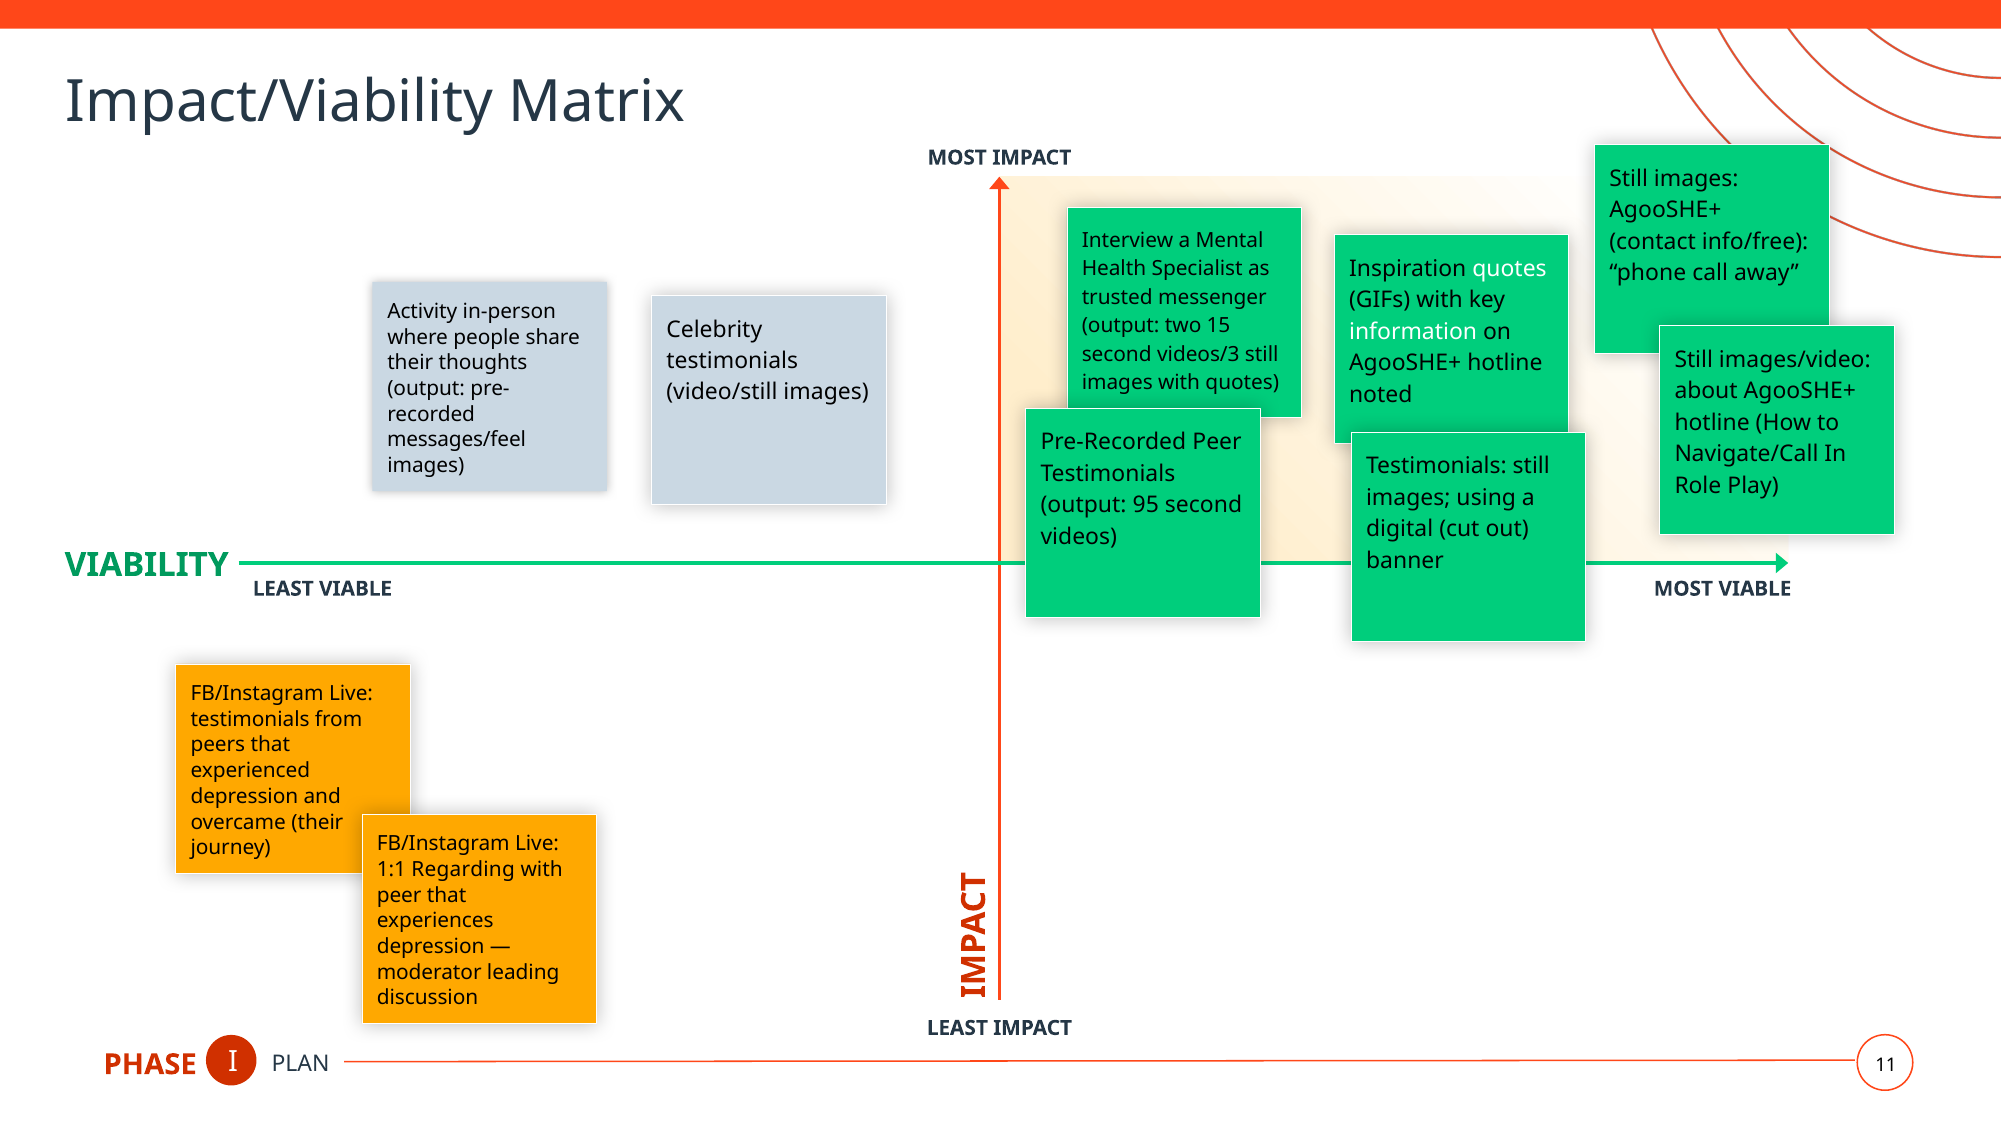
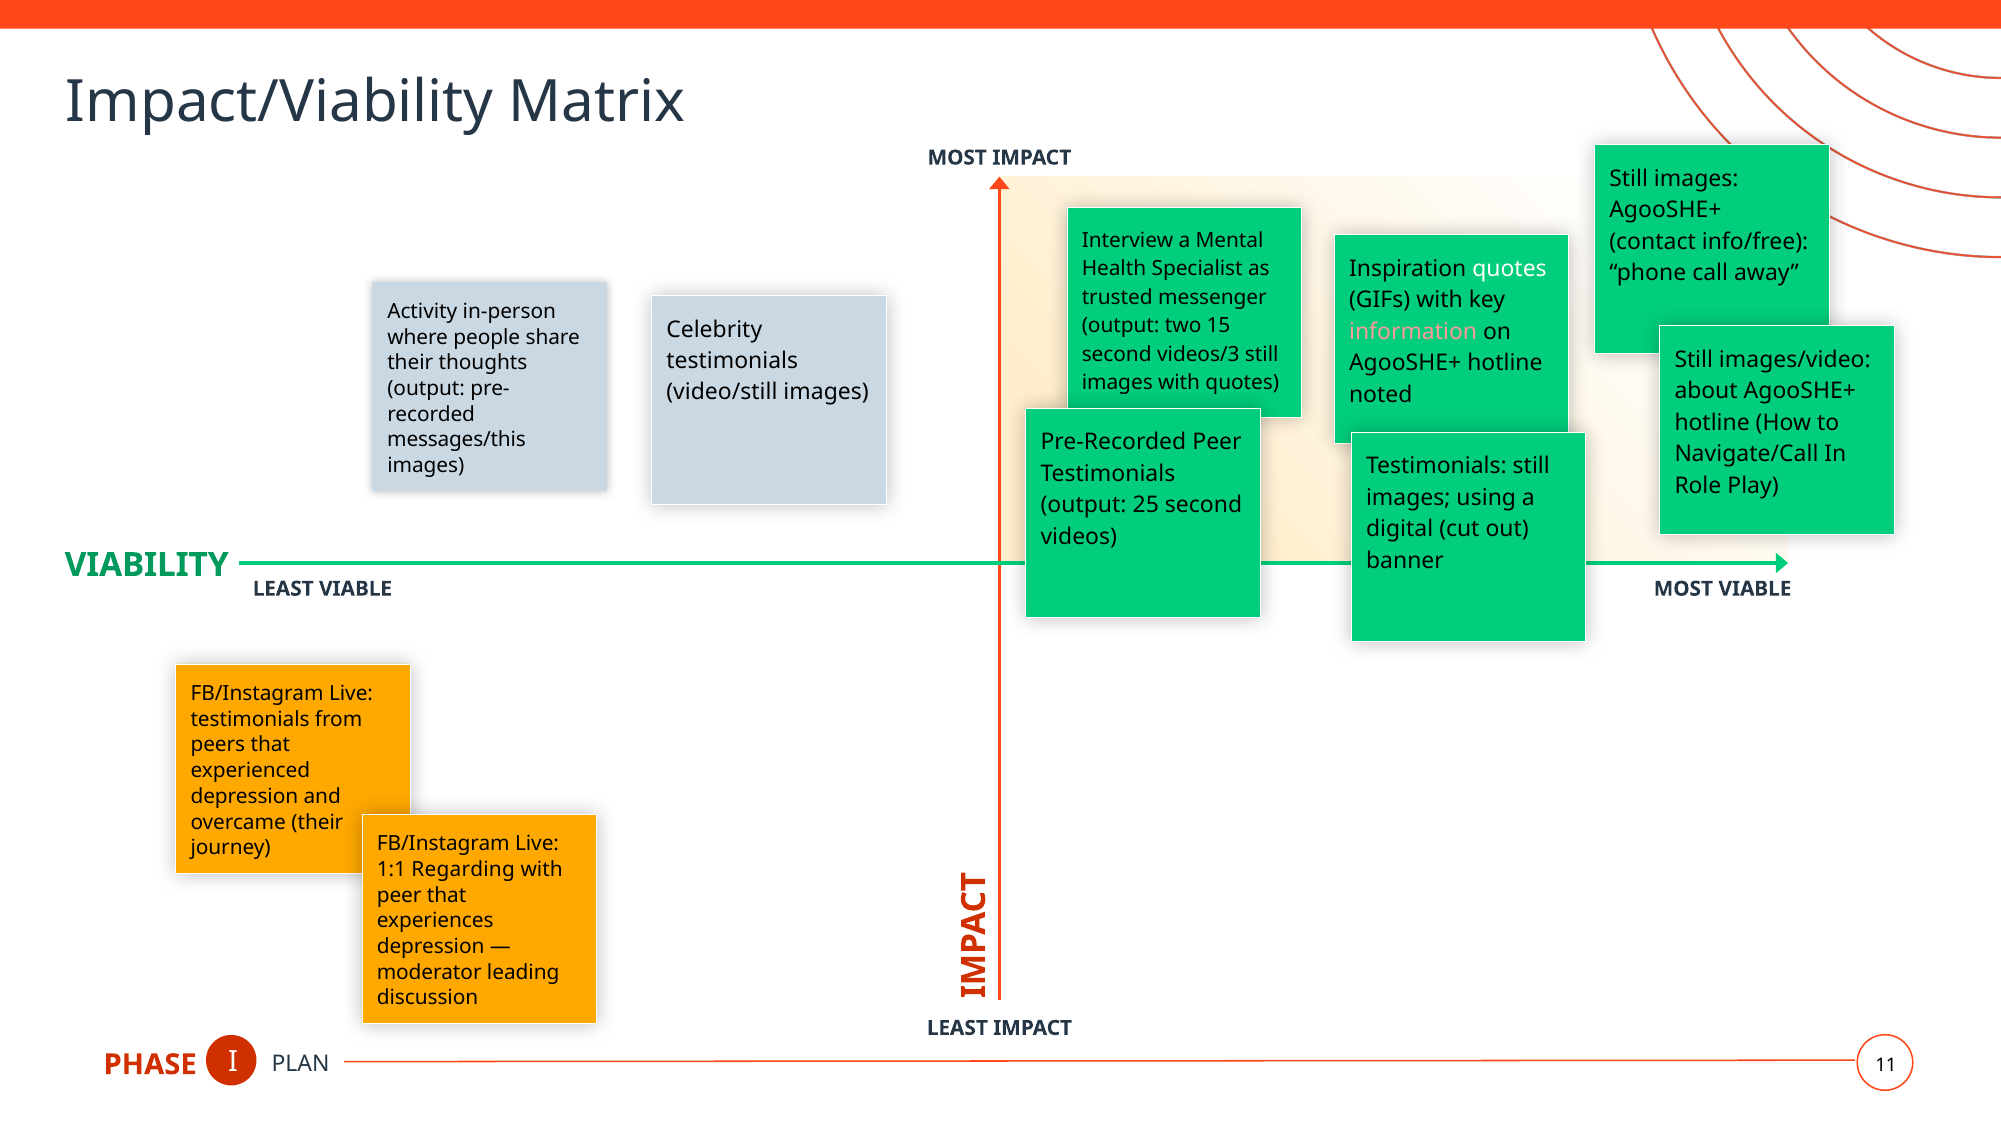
information colour: white -> pink (1413, 332)
messages/feel: messages/feel -> messages/this (457, 440)
95: 95 -> 25 (1146, 505)
